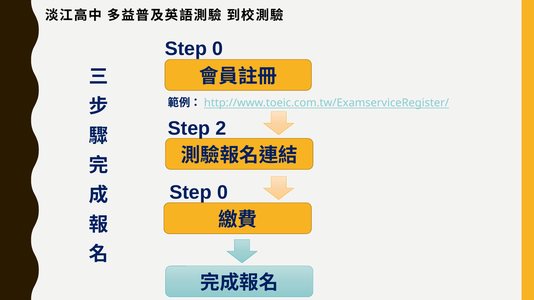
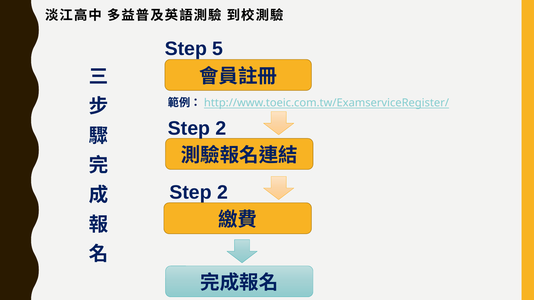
0: 0 -> 5 (218, 49)
0: 0 -> 2 (222, 193)
